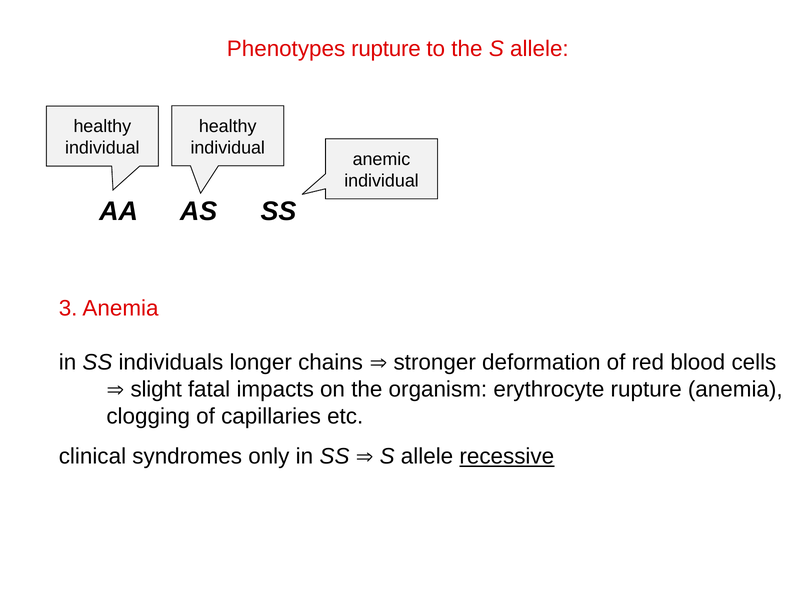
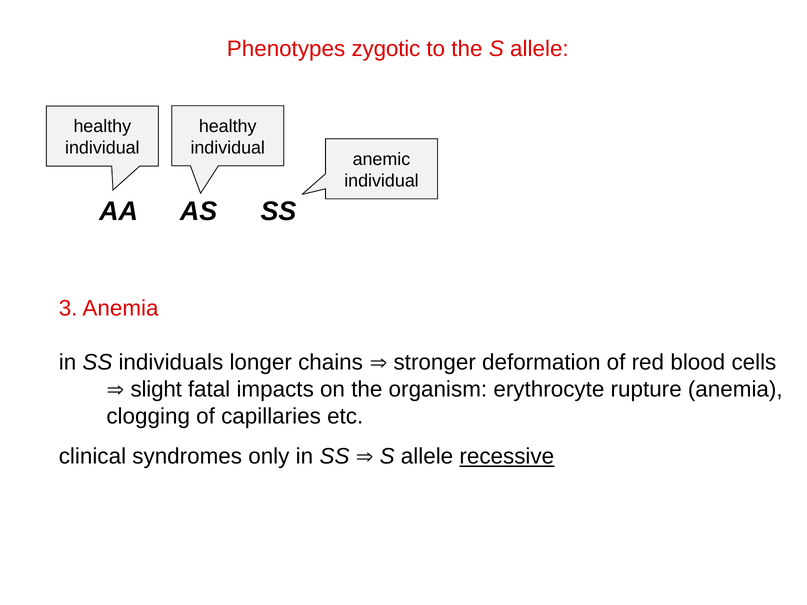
Phenotypes rupture: rupture -> zygotic (386, 49)
